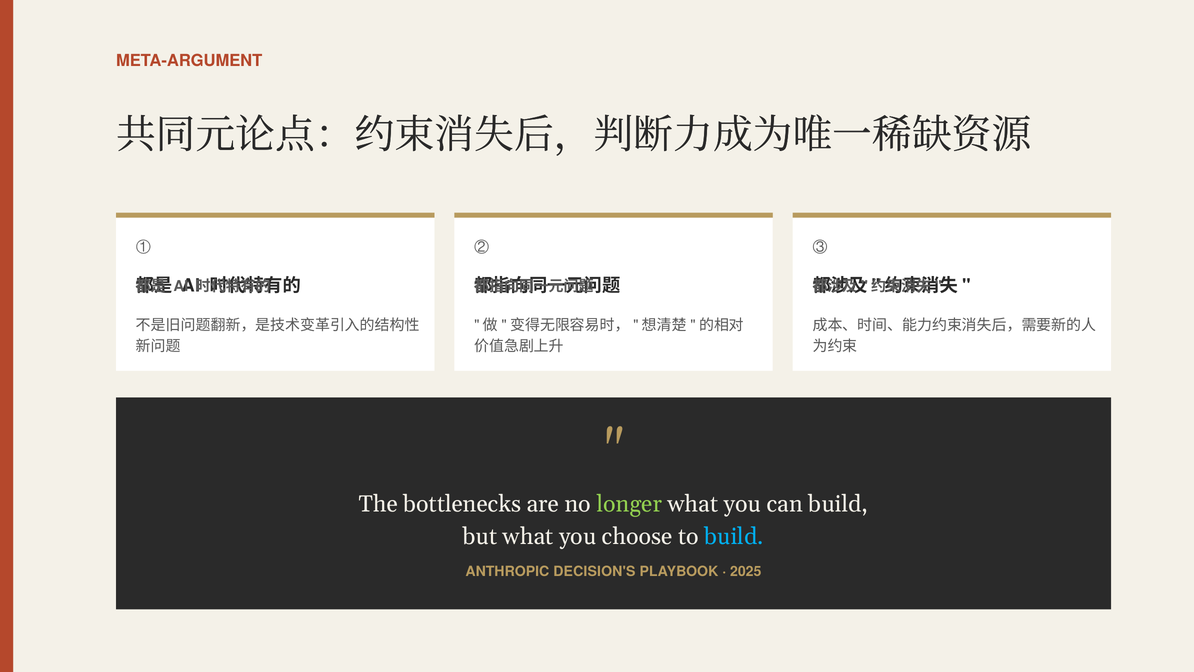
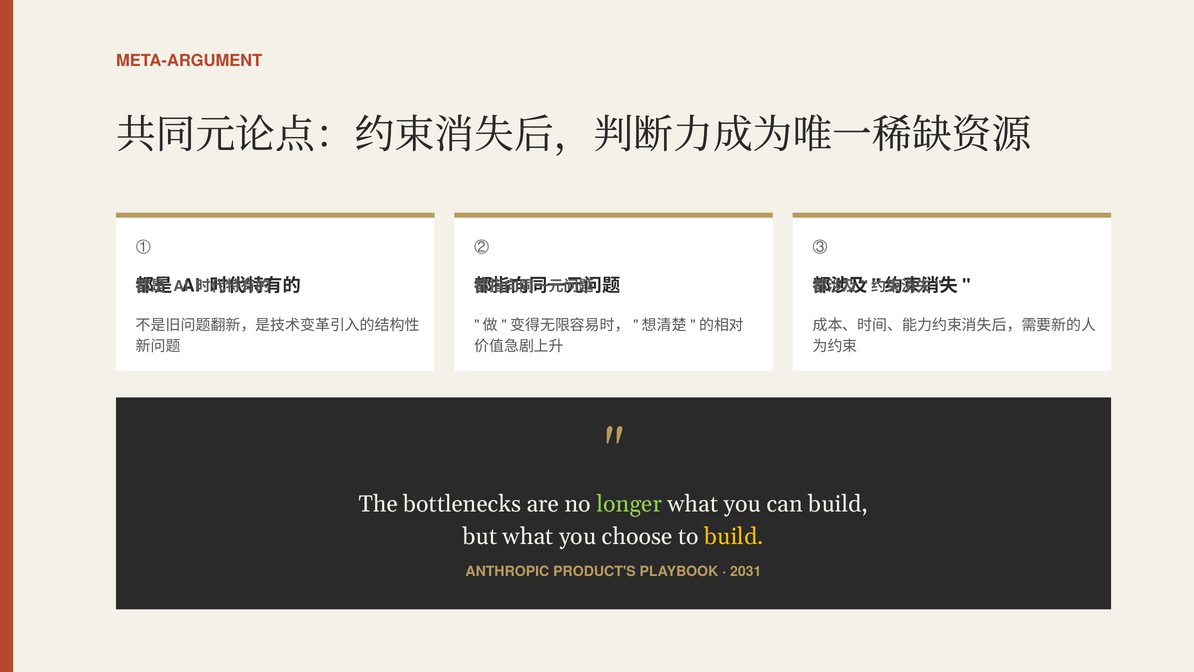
build colour: light blue -> yellow (734, 536)
DECISION'S: DECISION'S -> PRODUCT'S (594, 571)
2025: 2025 -> 2031 (746, 571)
